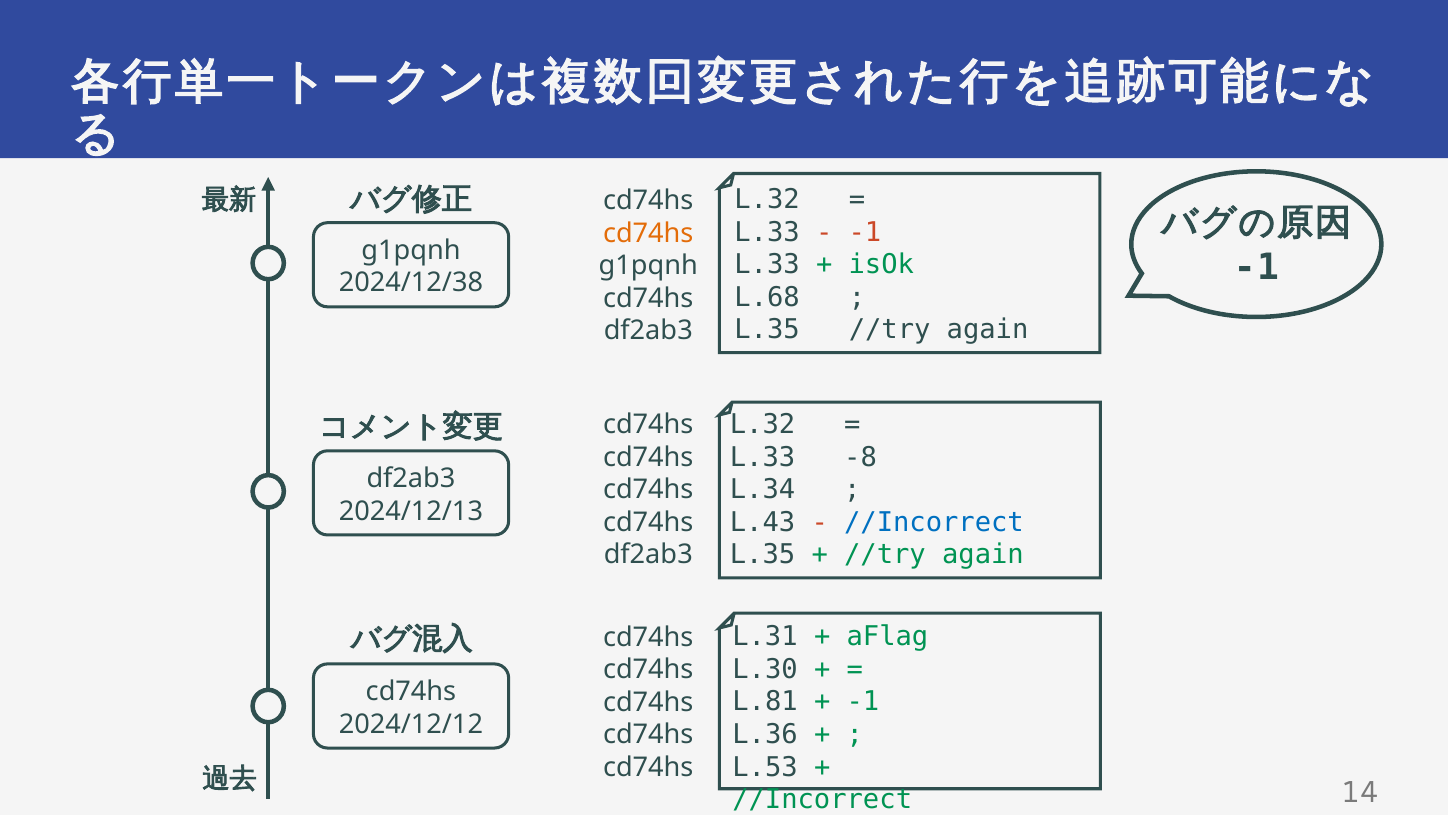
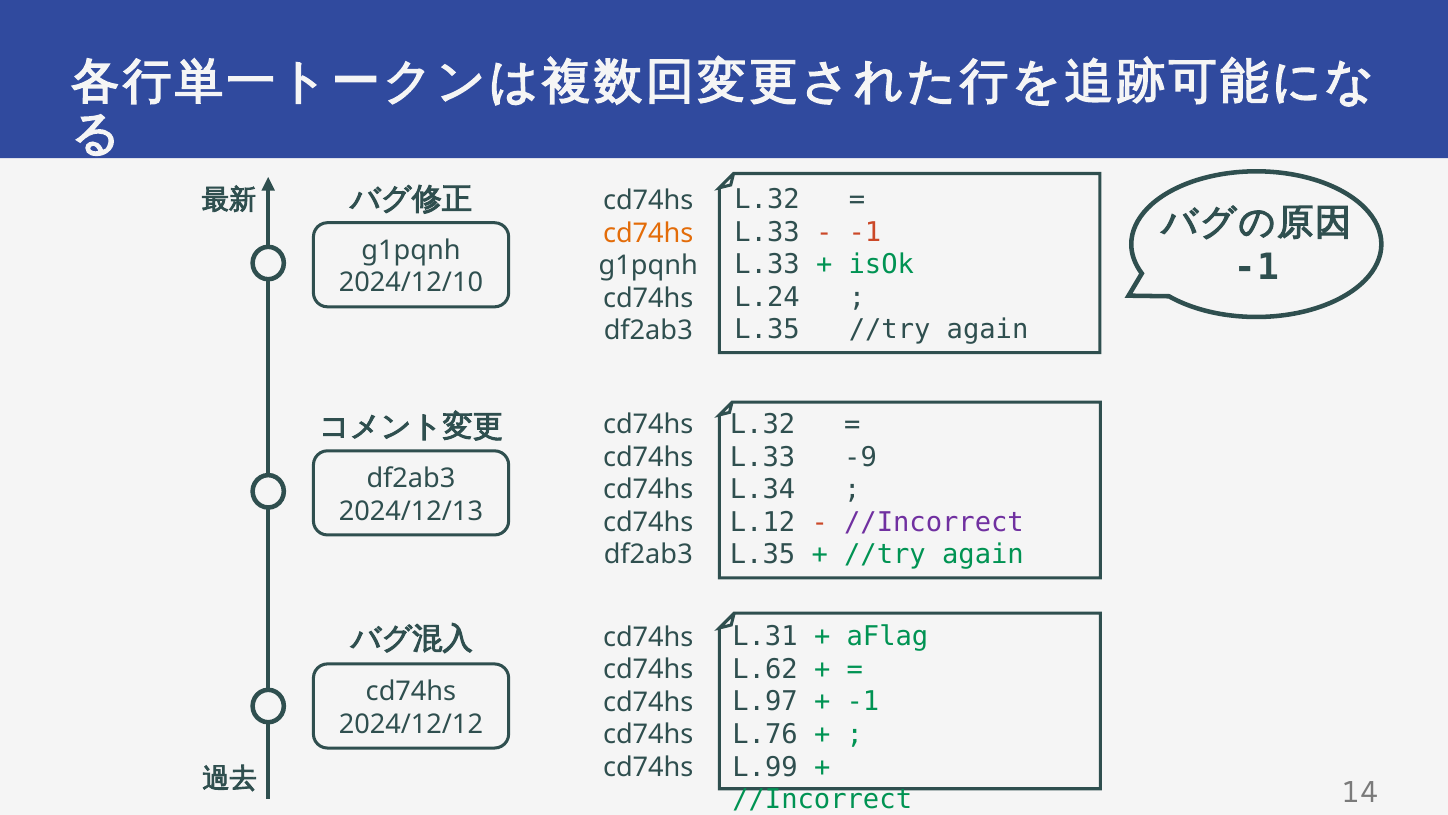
2024/12/38: 2024/12/38 -> 2024/12/10 (411, 283)
L.68: L.68 -> L.24 (767, 297)
-8: -8 -> -9 (861, 457)
L.43: L.43 -> L.12 (763, 522)
//Incorrect colour: blue -> purple (934, 522)
L.30: L.30 -> L.62 (765, 669)
L.81: L.81 -> L.97 (765, 701)
L.36: L.36 -> L.76 (765, 734)
L.53: L.53 -> L.99 (765, 767)
